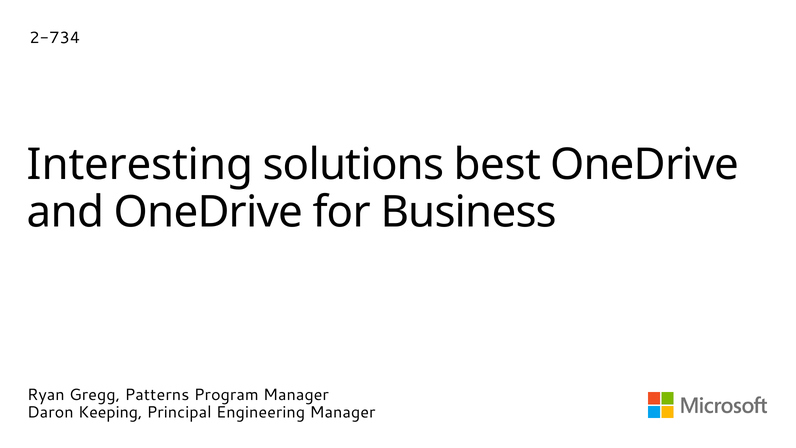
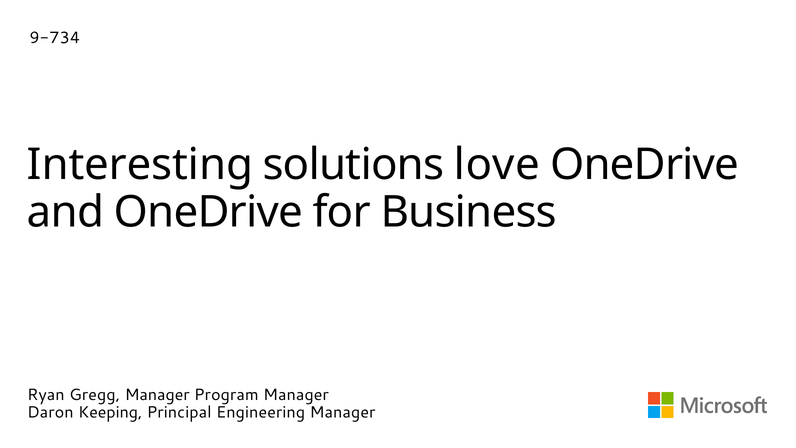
2-734: 2-734 -> 9-734 (55, 38)
best: best -> love (497, 165)
Gregg Patterns: Patterns -> Manager (157, 394)
